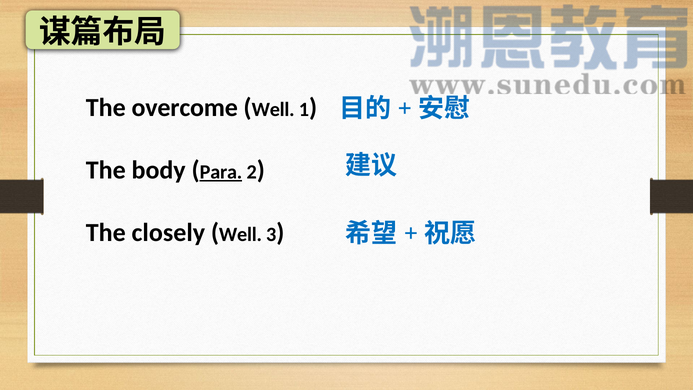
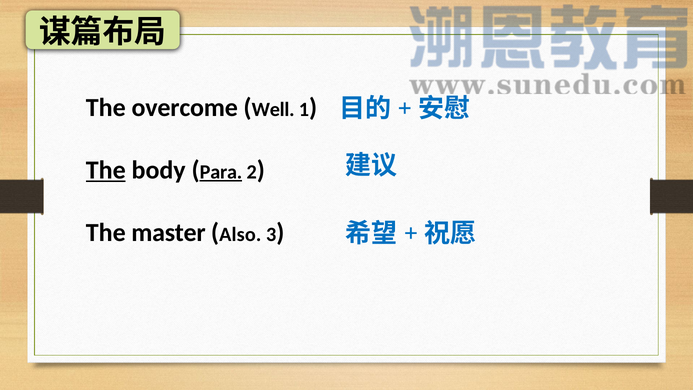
The underline: none -> present (106, 170)
closely: closely -> master (168, 232)
Well: Well -> Also (240, 234)
